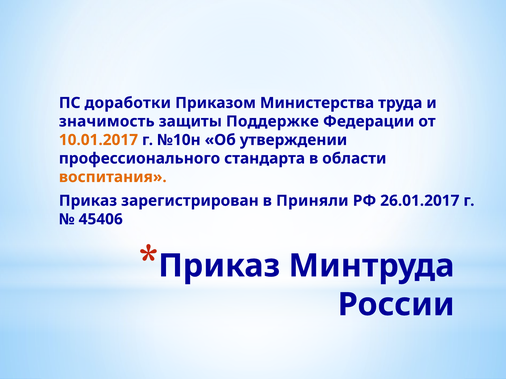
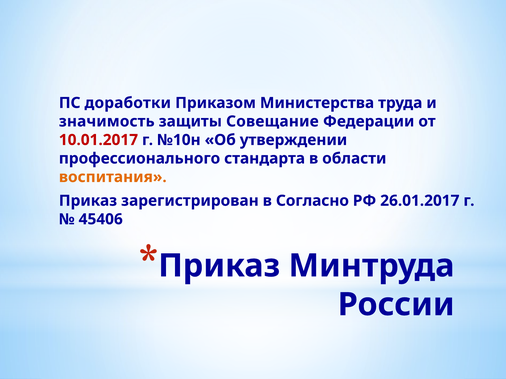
Поддержке: Поддержке -> Совещание (272, 122)
10.01.2017 colour: orange -> red (98, 140)
Приняли: Приняли -> Согласно (312, 201)
